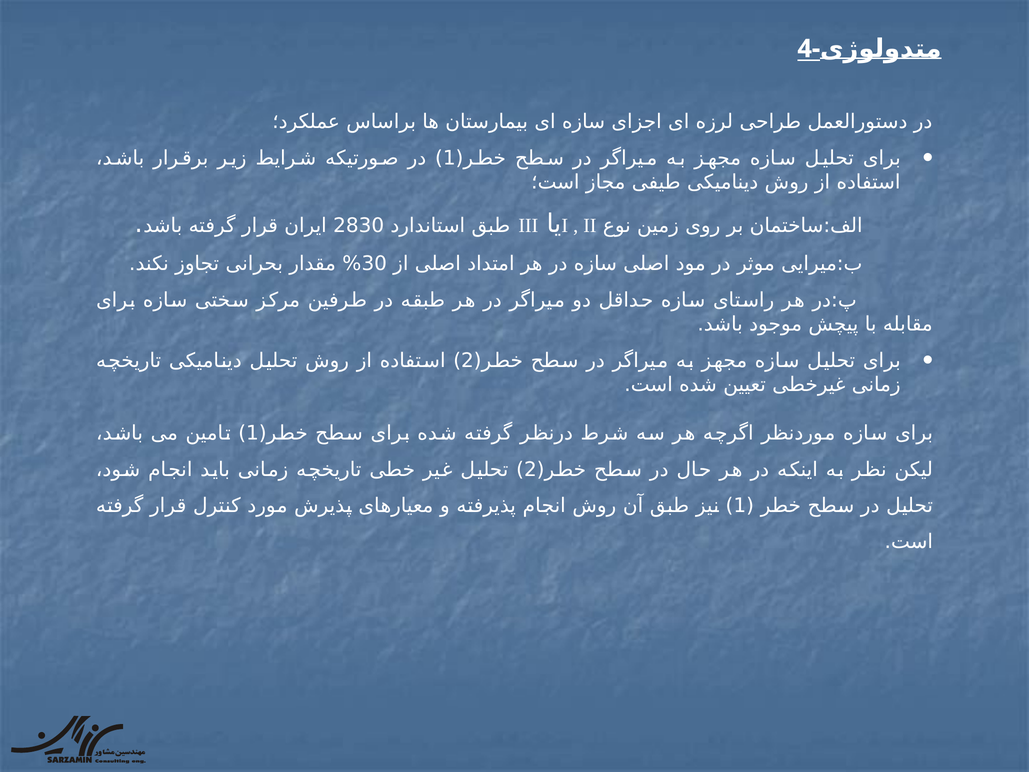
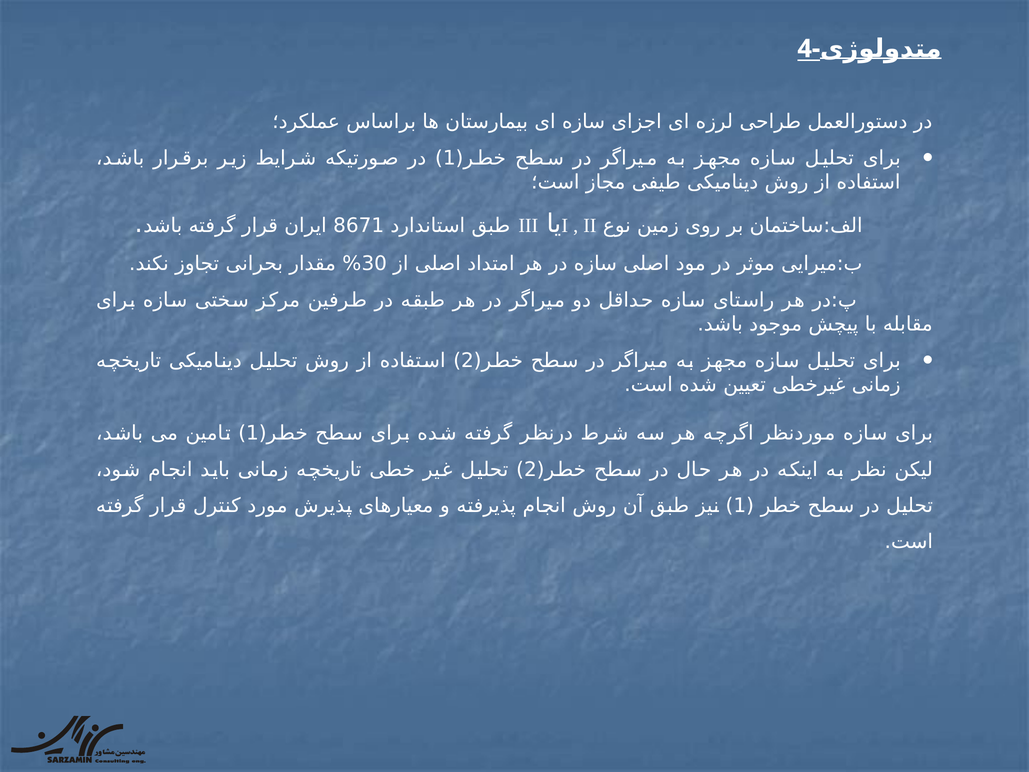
2830: 2830 -> 8671 (359, 226)
